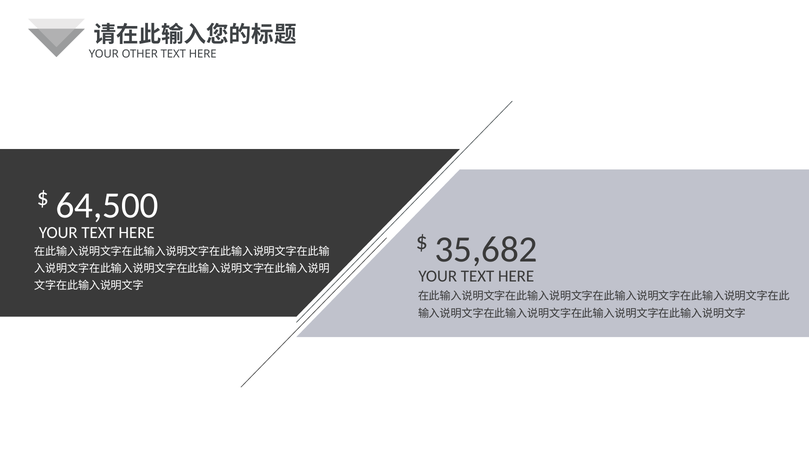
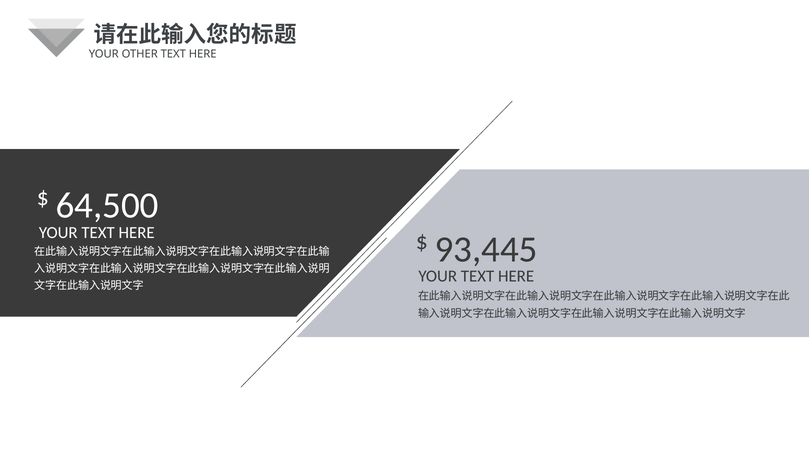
35,682: 35,682 -> 93,445 (486, 249)
